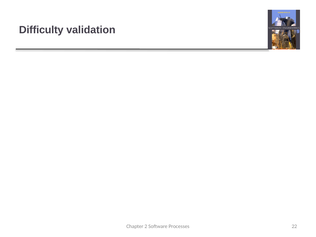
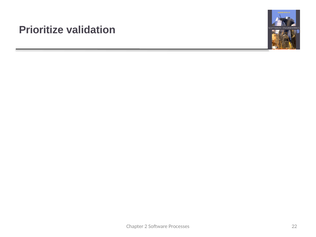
Difficulty: Difficulty -> Prioritize (41, 30)
